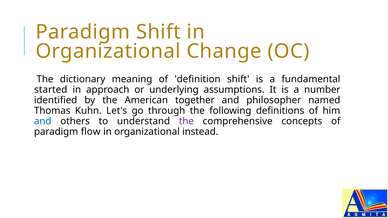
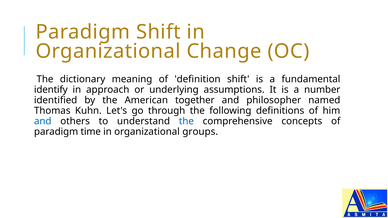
started: started -> identify (51, 90)
the colour: purple -> blue (186, 121)
flow: flow -> time (91, 132)
instead: instead -> groups (200, 132)
